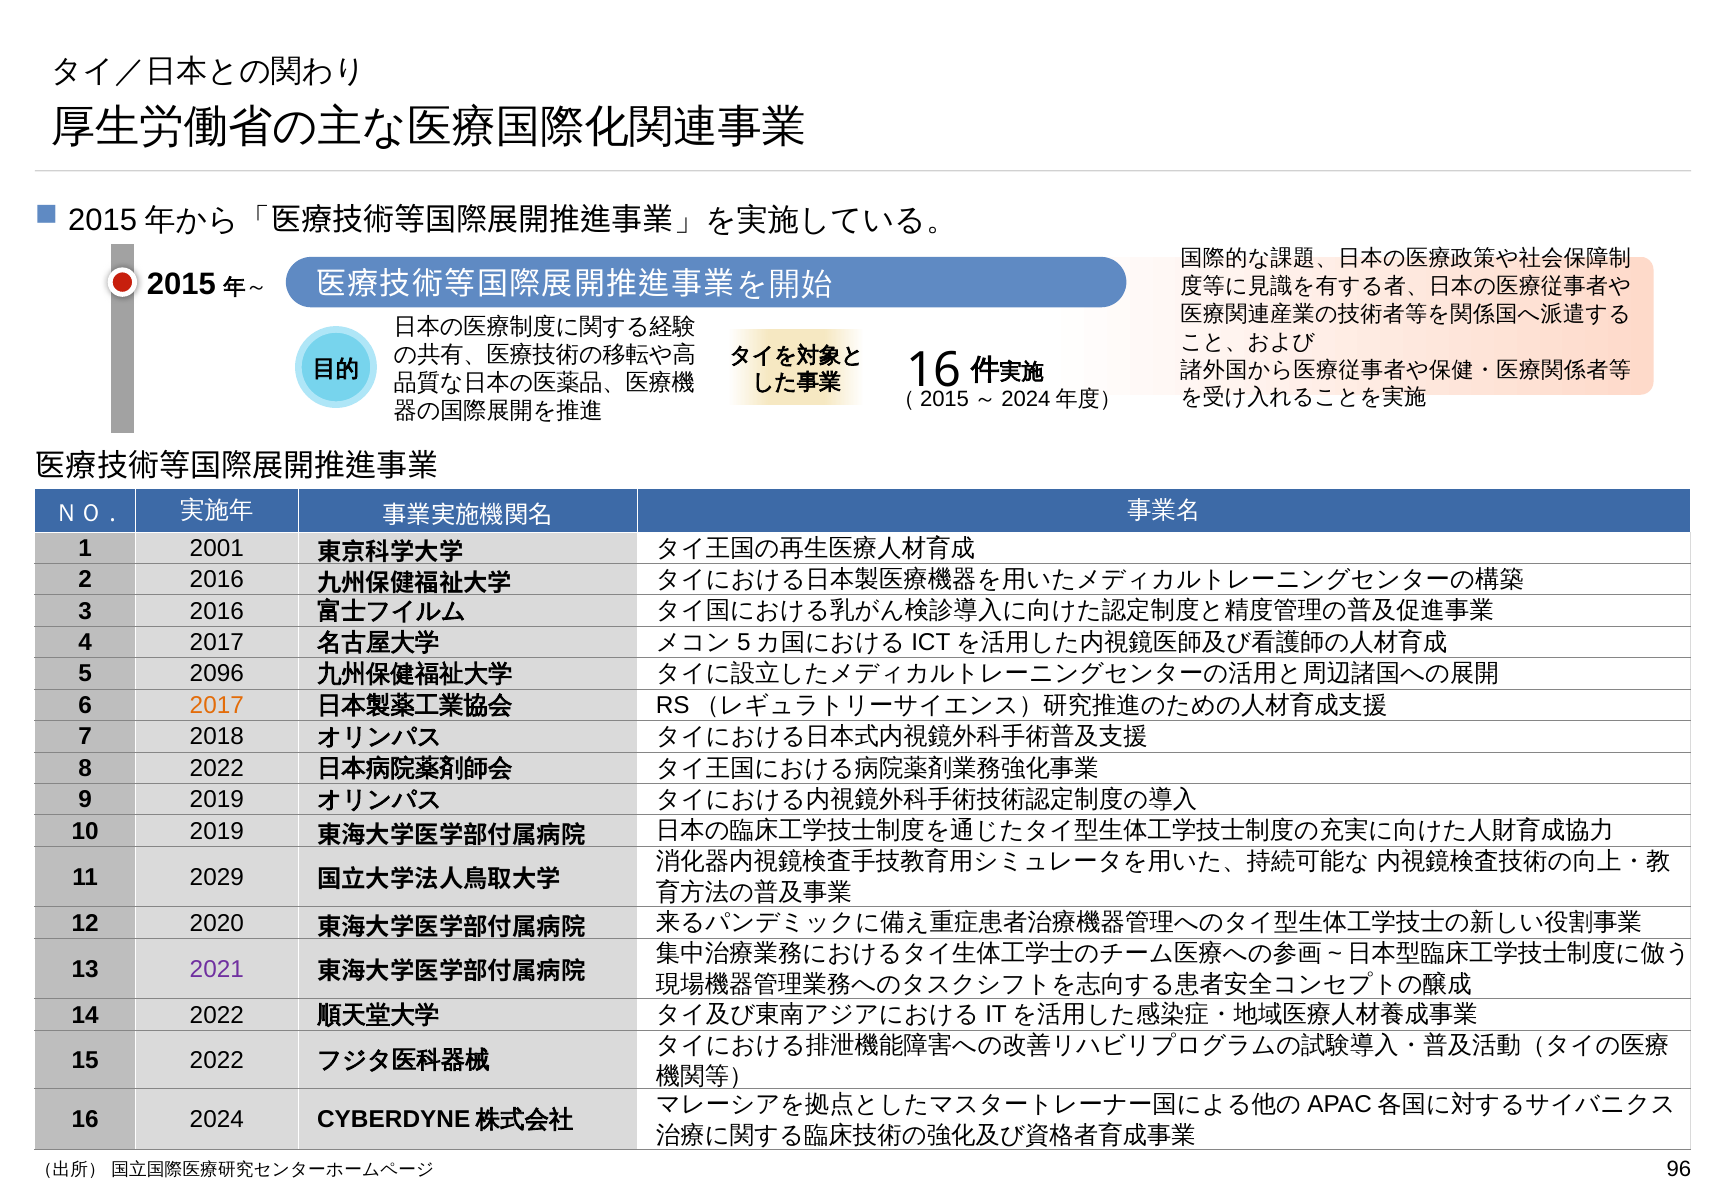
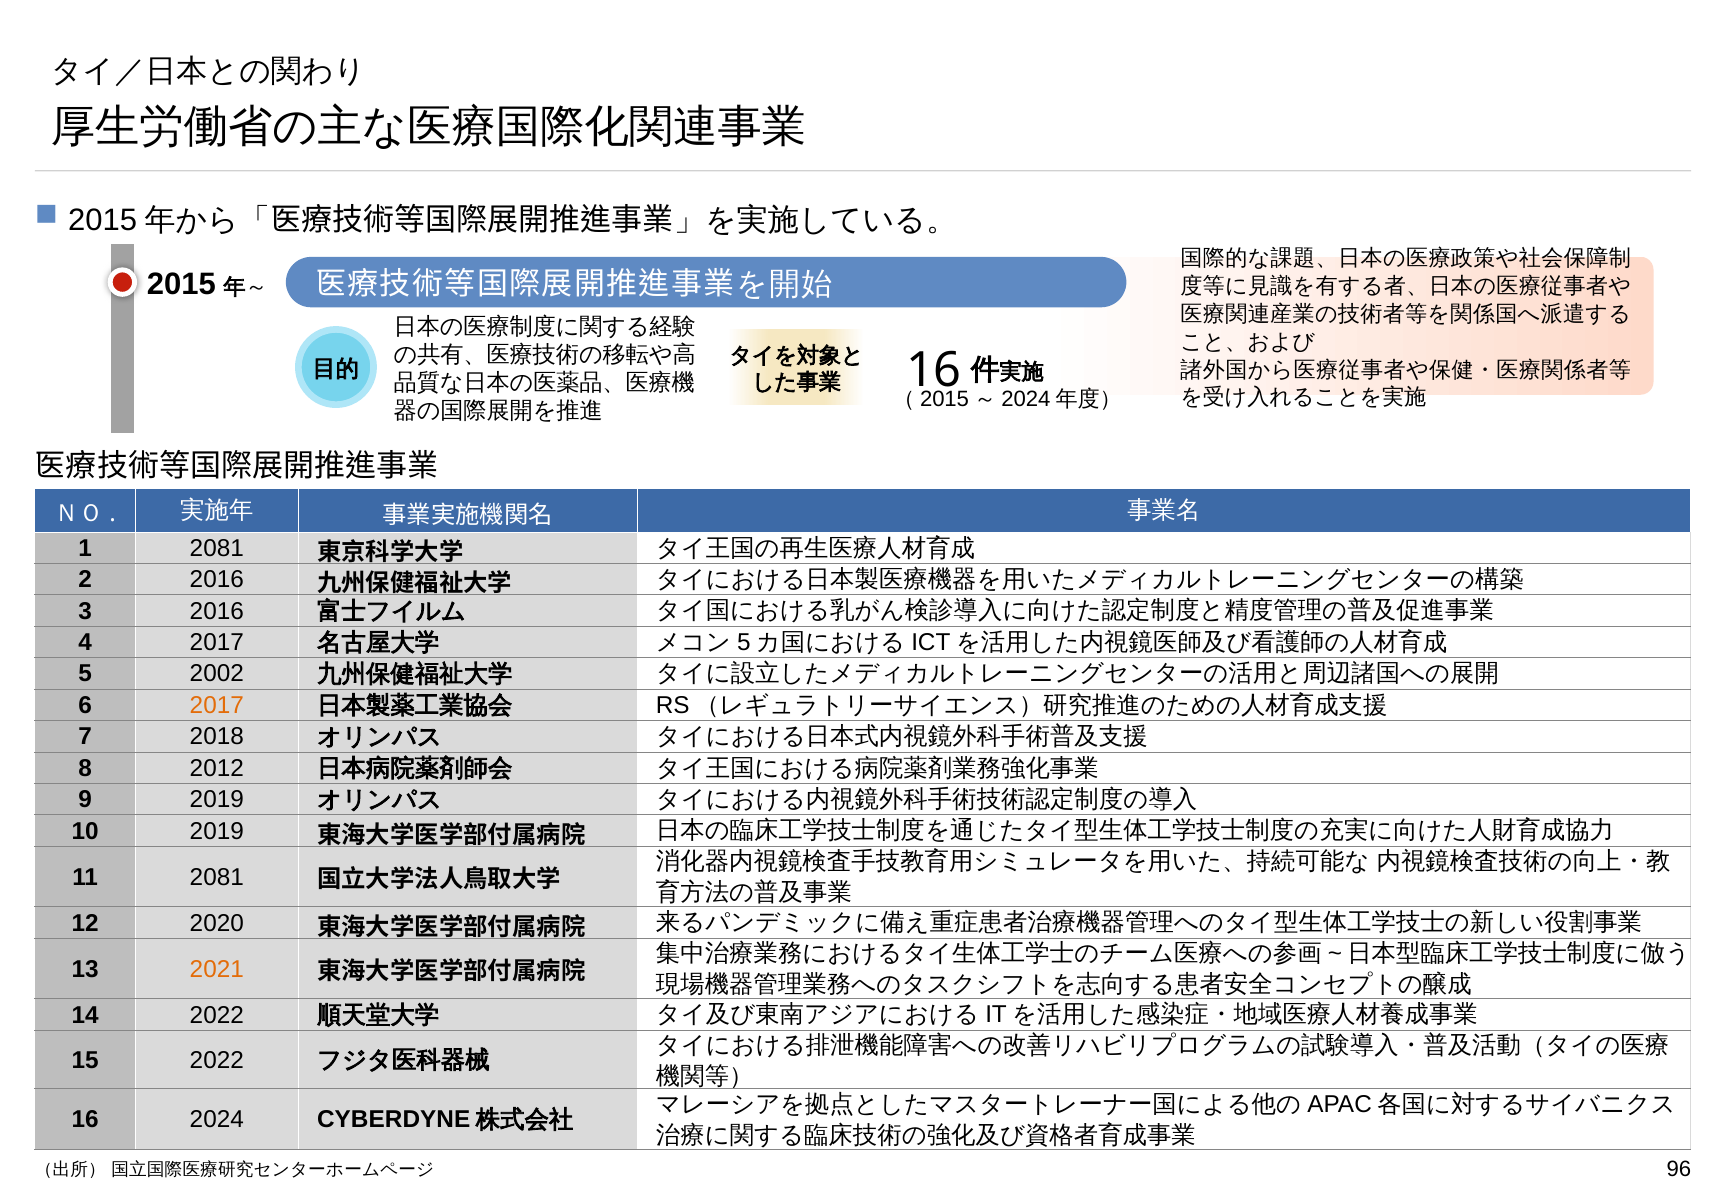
1 2001: 2001 -> 2081 (217, 548)
2096: 2096 -> 2002 (217, 674)
8 2022: 2022 -> 2012 (217, 768)
11 2029: 2029 -> 2081 (217, 877)
2021 colour: purple -> orange (217, 969)
